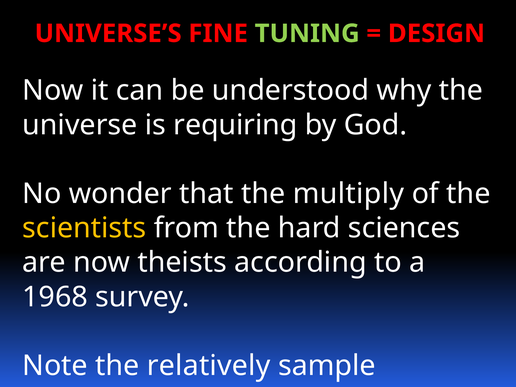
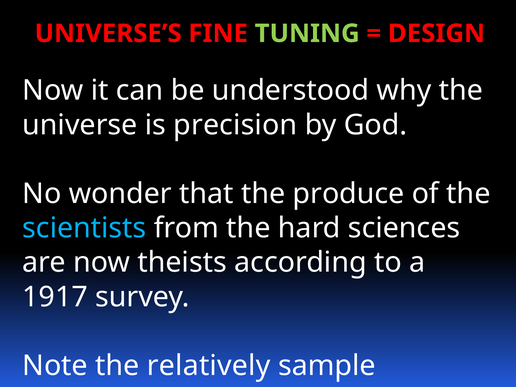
requiring: requiring -> precision (235, 125)
multiply: multiply -> produce (349, 194)
scientists colour: yellow -> light blue (84, 228)
1968: 1968 -> 1917 (55, 297)
